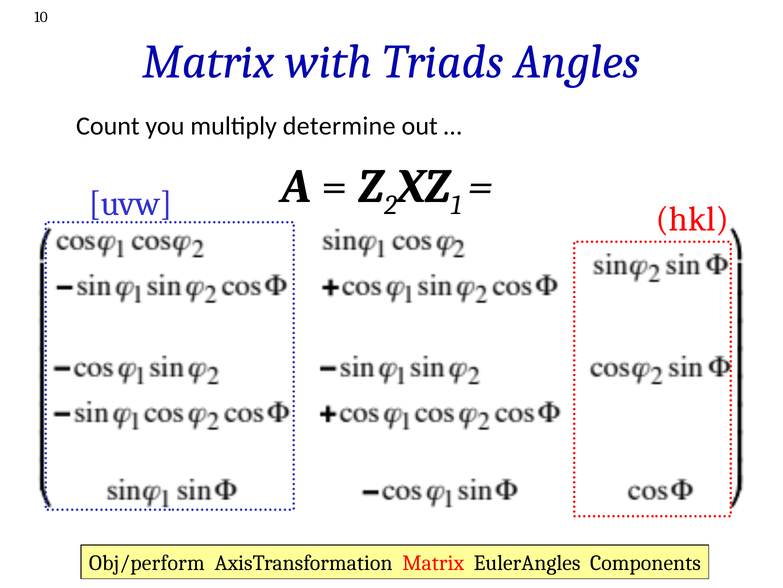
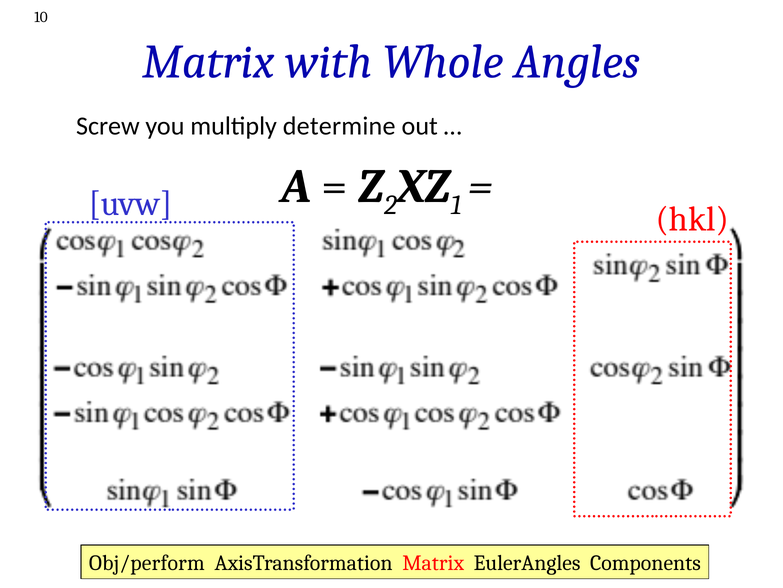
Triads: Triads -> Whole (443, 62)
Count: Count -> Screw (108, 126)
